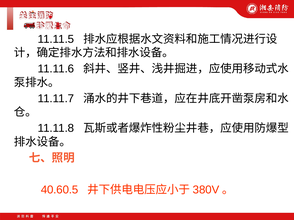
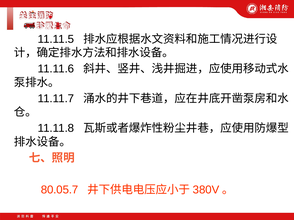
40.60.5: 40.60.5 -> 80.05.7 (60, 190)
